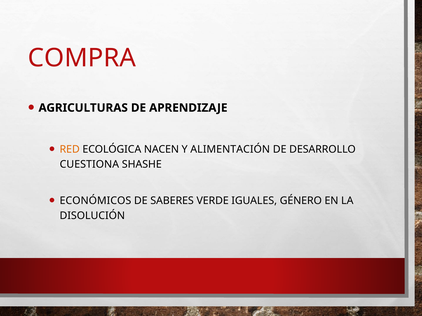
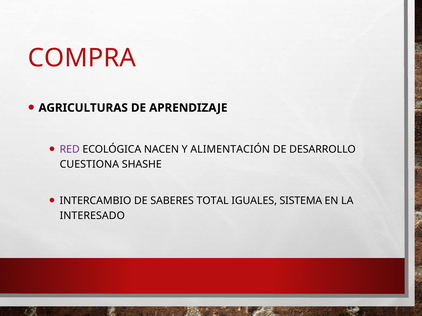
RED colour: orange -> purple (70, 149)
ECONÓMICOS: ECONÓMICOS -> INTERCAMBIO (95, 201)
VERDE: VERDE -> TOTAL (213, 201)
GÉNERO: GÉNERO -> SISTEMA (301, 201)
DISOLUCIÓN: DISOLUCIÓN -> INTERESADO (92, 216)
